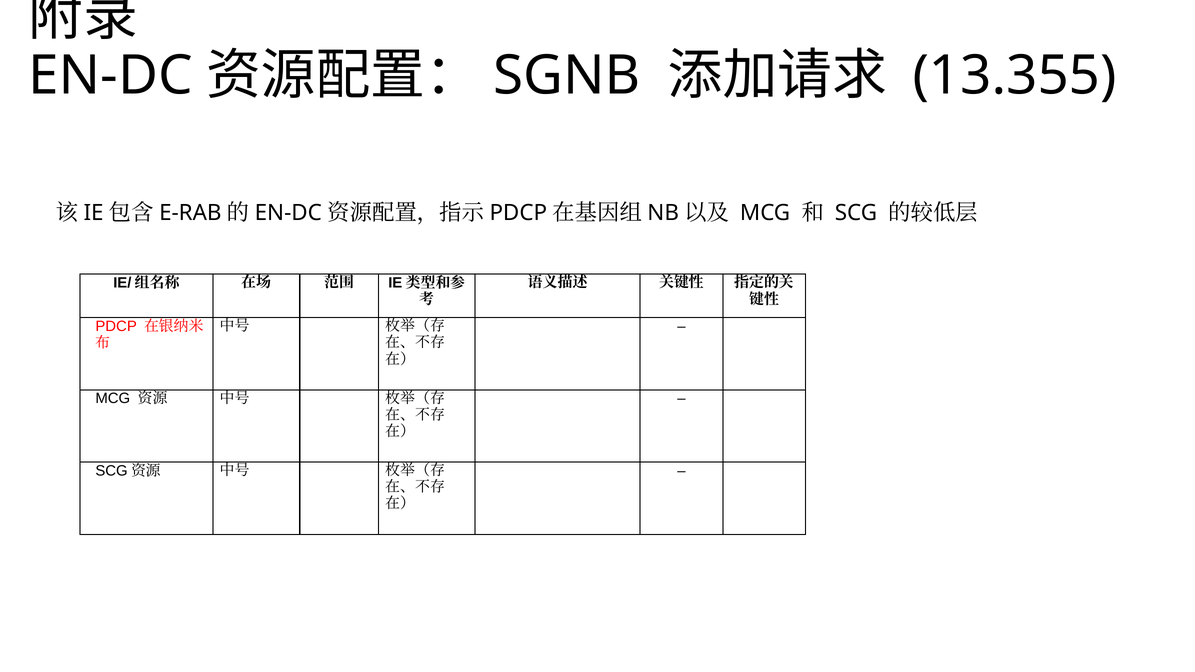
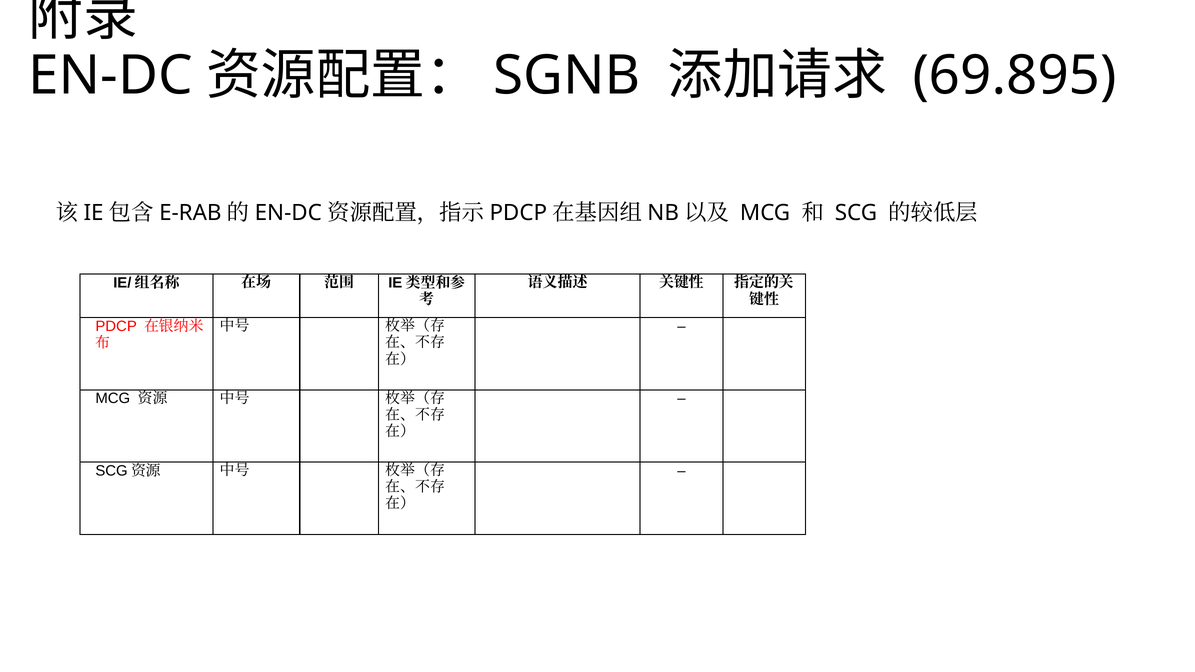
13.355: 13.355 -> 69.895 (1015, 76)
